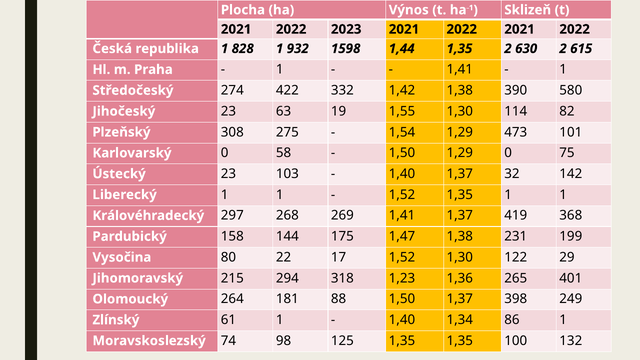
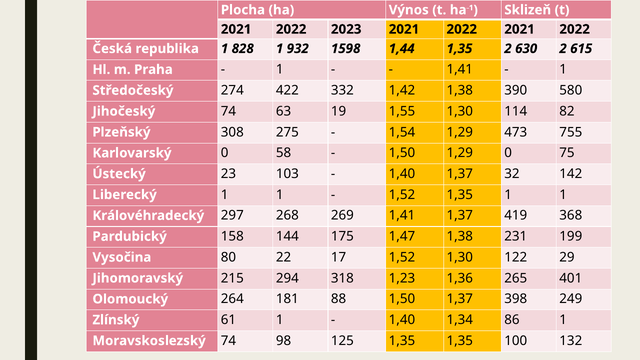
Jihočeský 23: 23 -> 74 (228, 111)
101: 101 -> 755 (571, 132)
